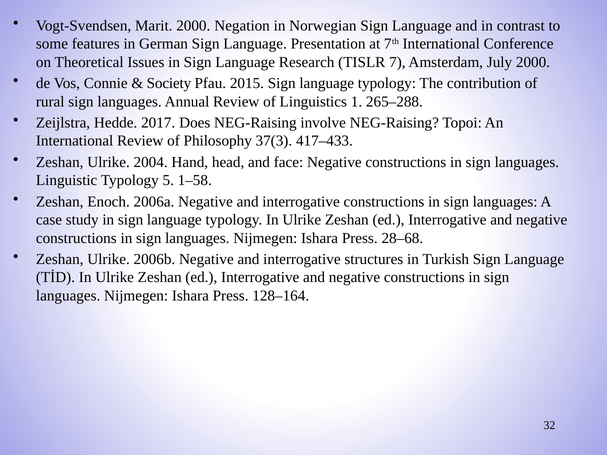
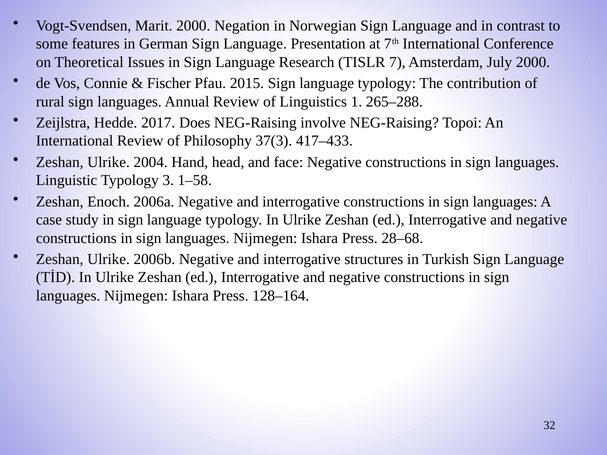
Society: Society -> Fischer (169, 83)
5: 5 -> 3 (168, 181)
